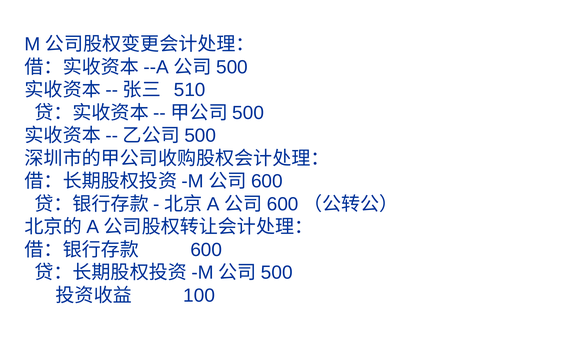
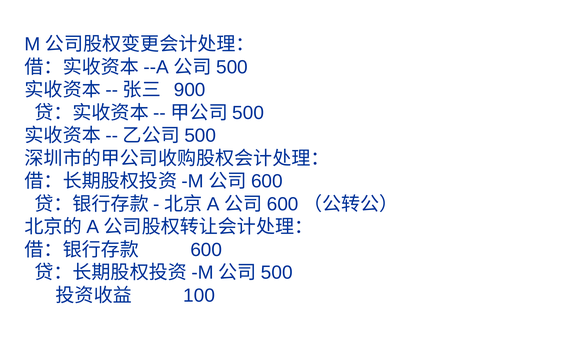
510: 510 -> 900 (190, 90)
